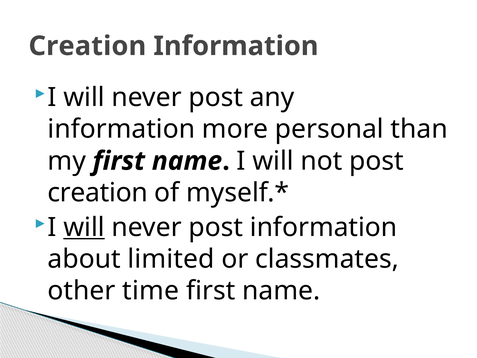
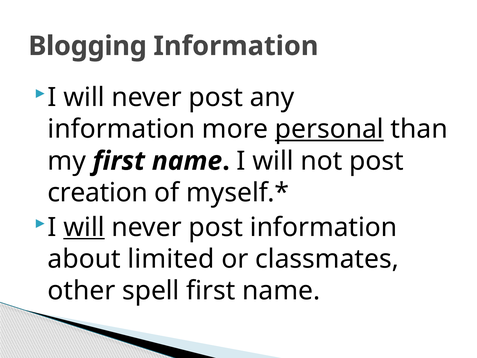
Creation: Creation -> Blogging (88, 46)
personal underline: none -> present (329, 129)
time: time -> spell (151, 291)
